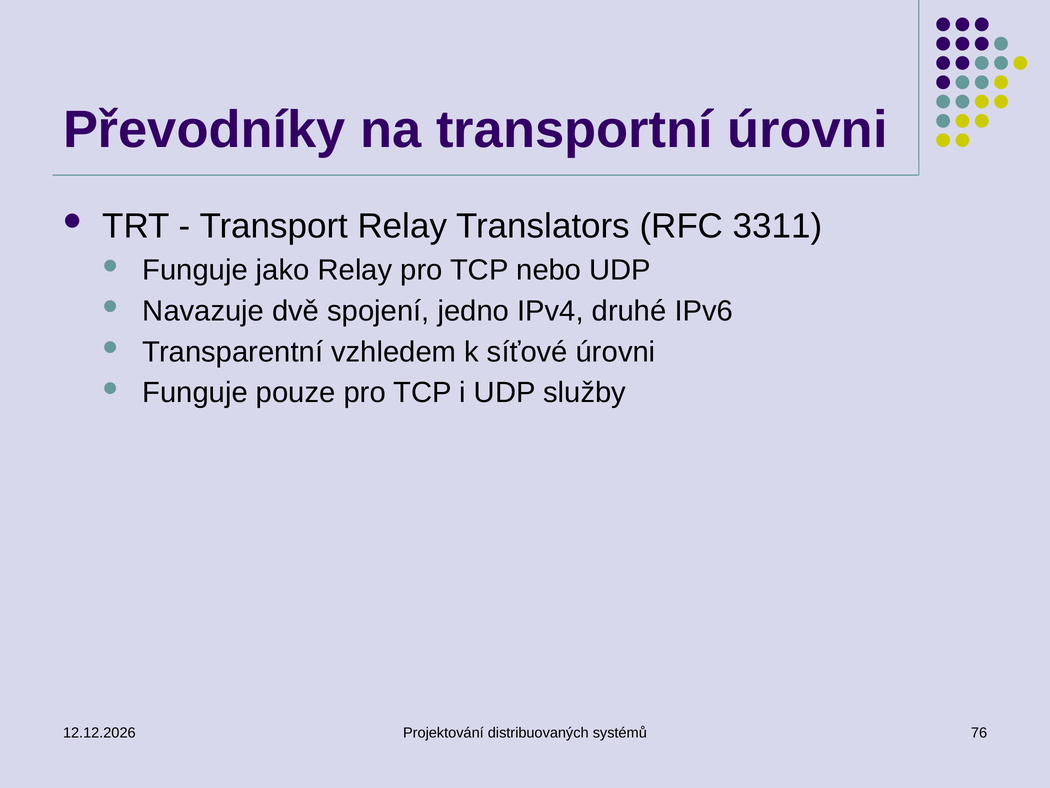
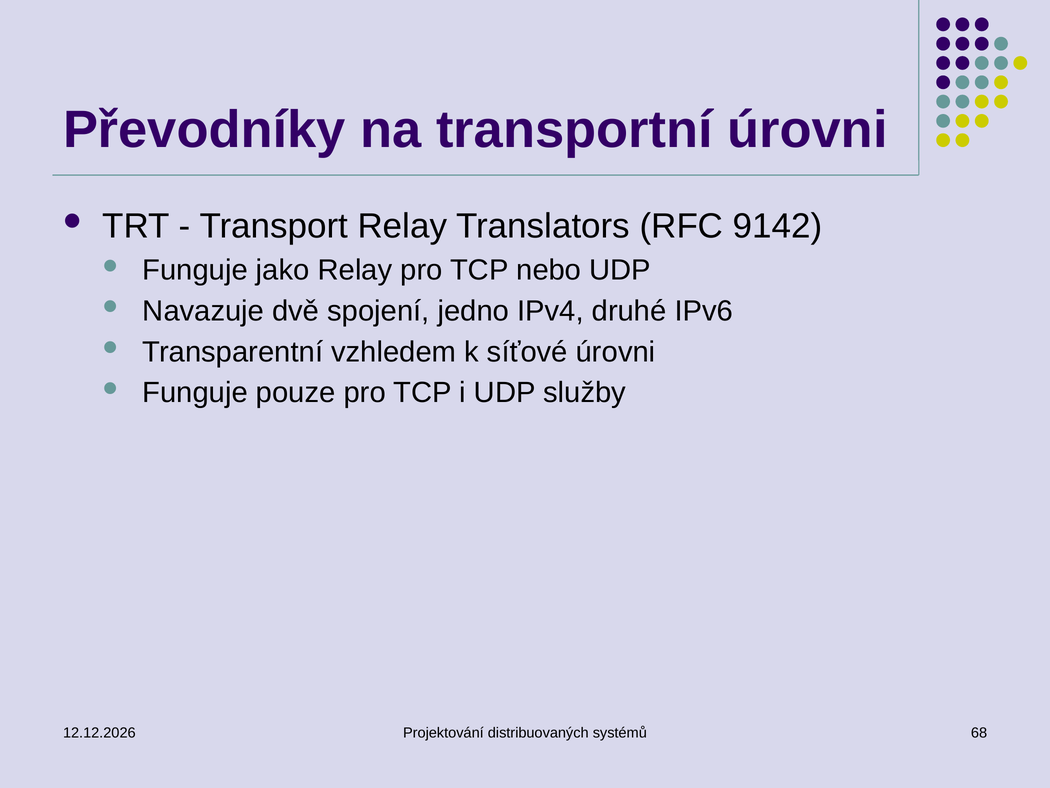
3311: 3311 -> 9142 (778, 226)
76: 76 -> 68 (979, 733)
